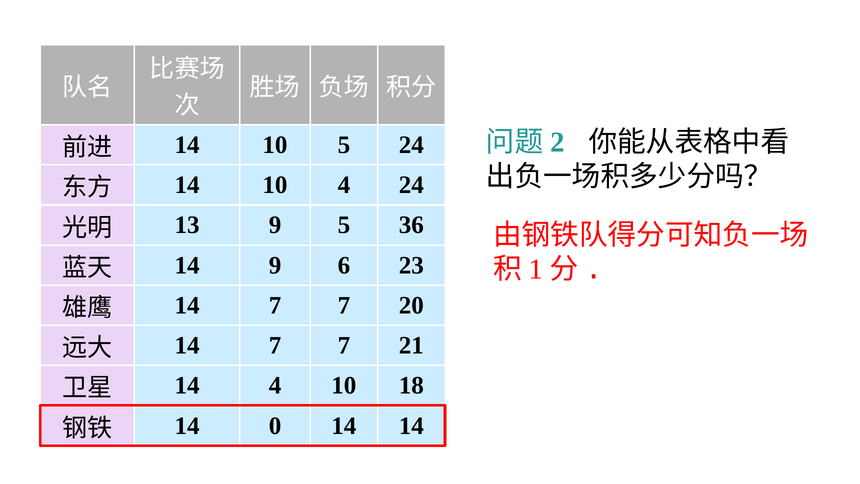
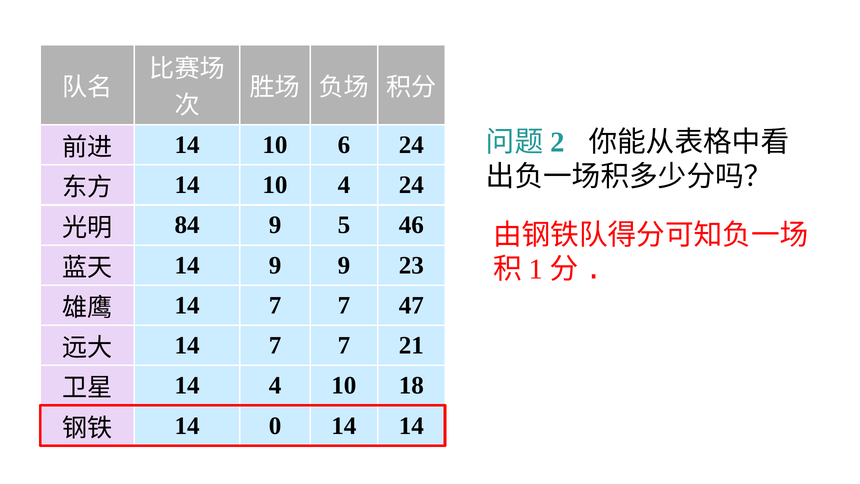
10 5: 5 -> 6 (344, 145)
13: 13 -> 84 (187, 225)
36: 36 -> 46 (411, 225)
9 6: 6 -> 9 (344, 265)
20: 20 -> 47 (411, 305)
